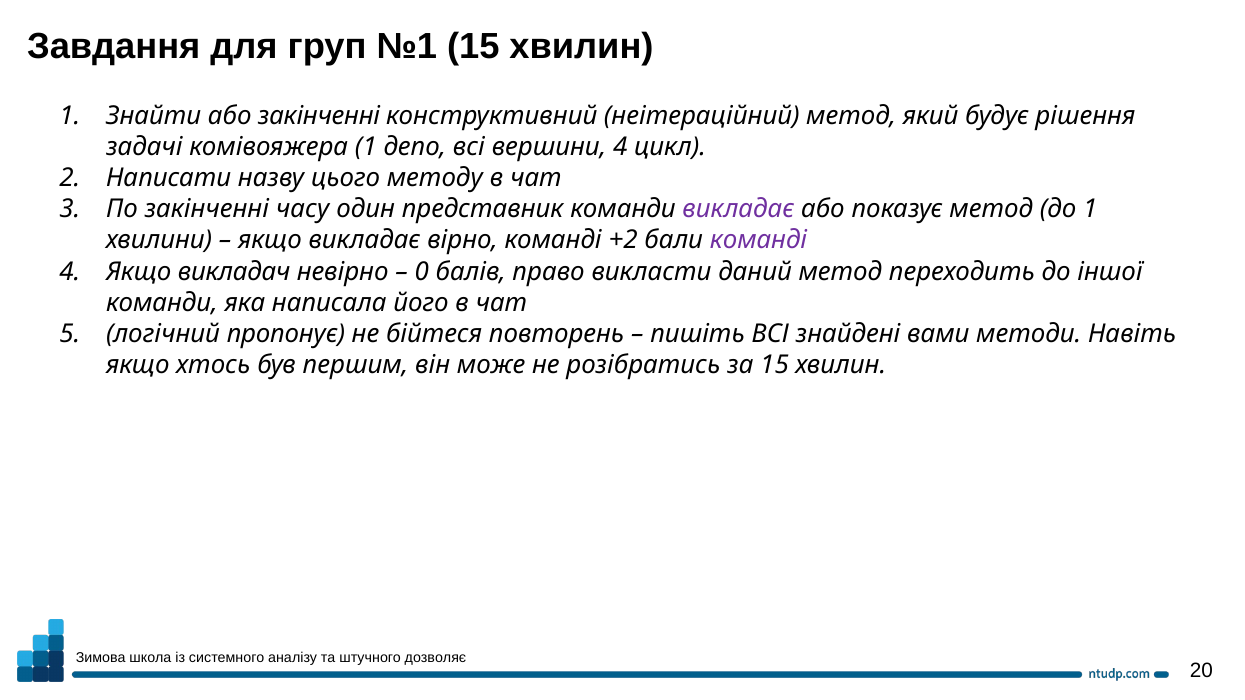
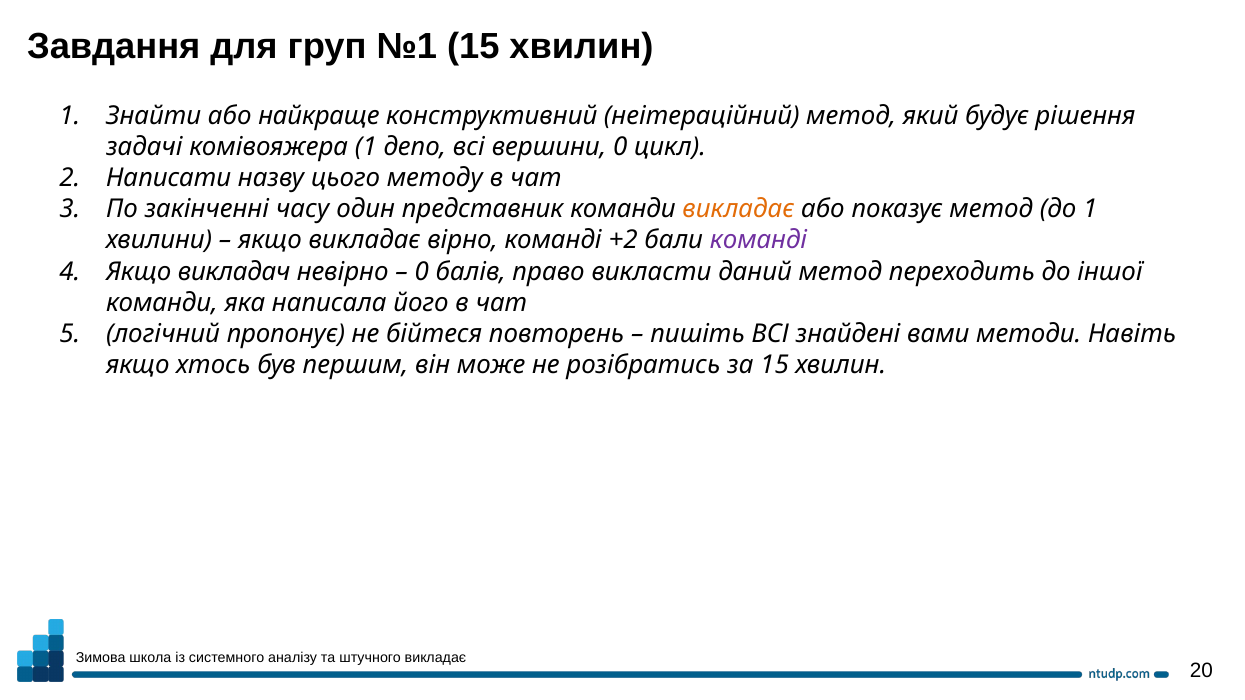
або закінченні: закінченні -> найкраще (319, 116)
вершини 4: 4 -> 0 (620, 147)
викладає colour: purple -> orange (738, 209)
штучного дозволяє: дозволяє -> викладає (435, 658)
